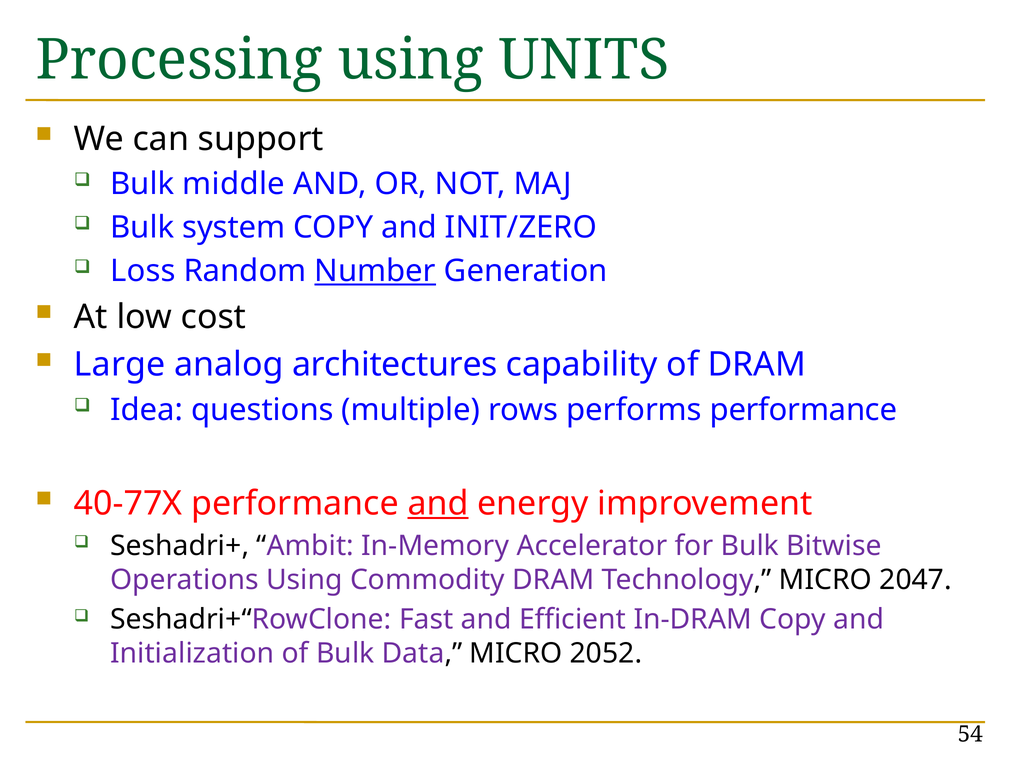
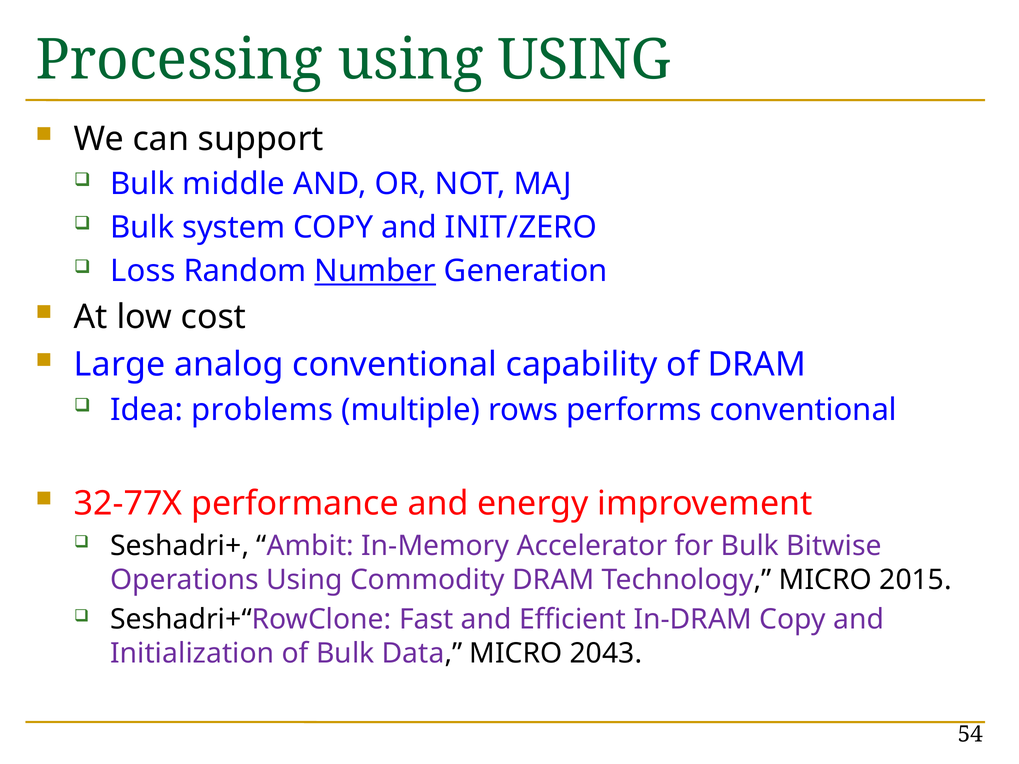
using UNITS: UNITS -> USING (584, 60)
analog architectures: architectures -> conventional (395, 365)
questions: questions -> problems (262, 410)
performs performance: performance -> conventional (803, 410)
40-77X: 40-77X -> 32-77X (128, 503)
and underline: present -> none (438, 503)
2047: 2047 -> 2015 (916, 580)
2052: 2052 -> 2043 (606, 654)
